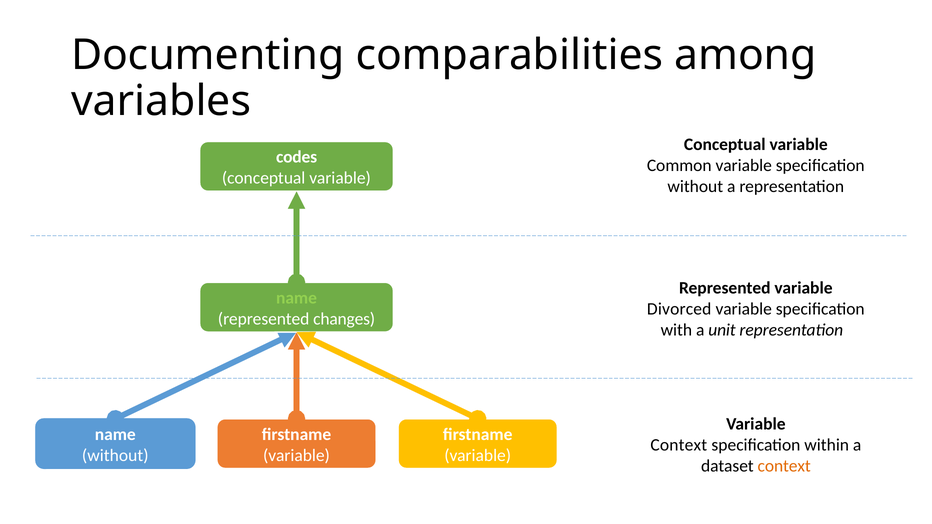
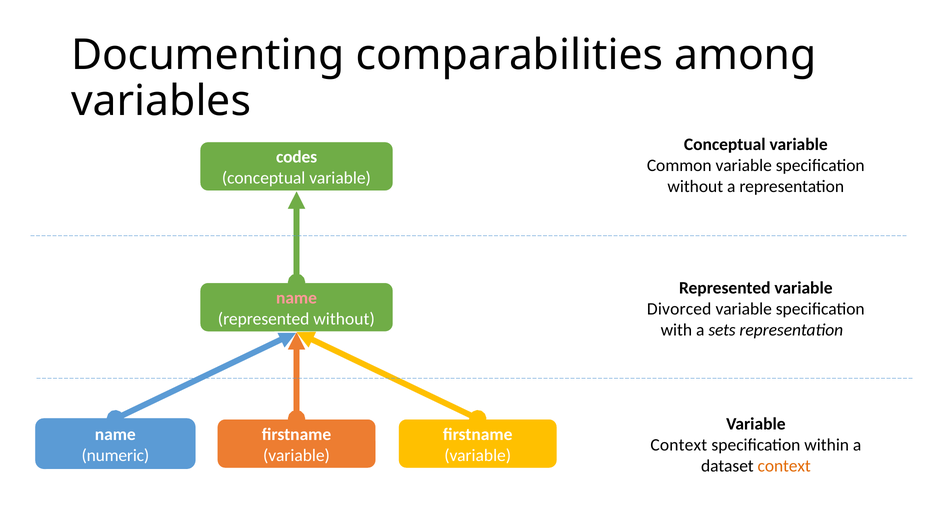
name colour: light green -> pink (296, 298)
represented changes: changes -> without (344, 319)
unit: unit -> sets (722, 330)
without: without -> numeric (115, 455)
